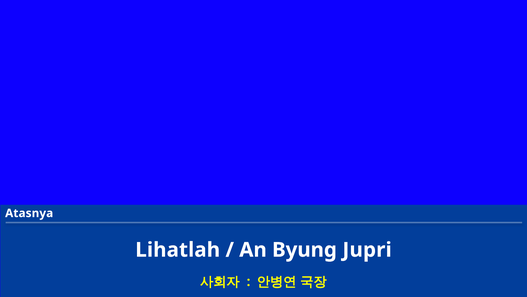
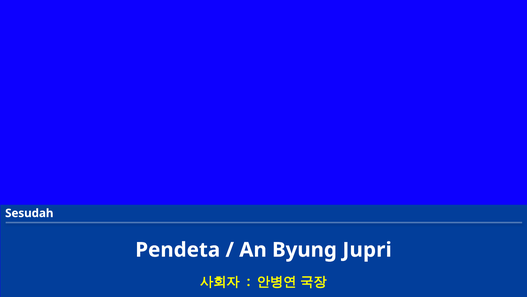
Atasnya: Atasnya -> Sesudah (29, 213)
Lihatlah: Lihatlah -> Pendeta (178, 249)
